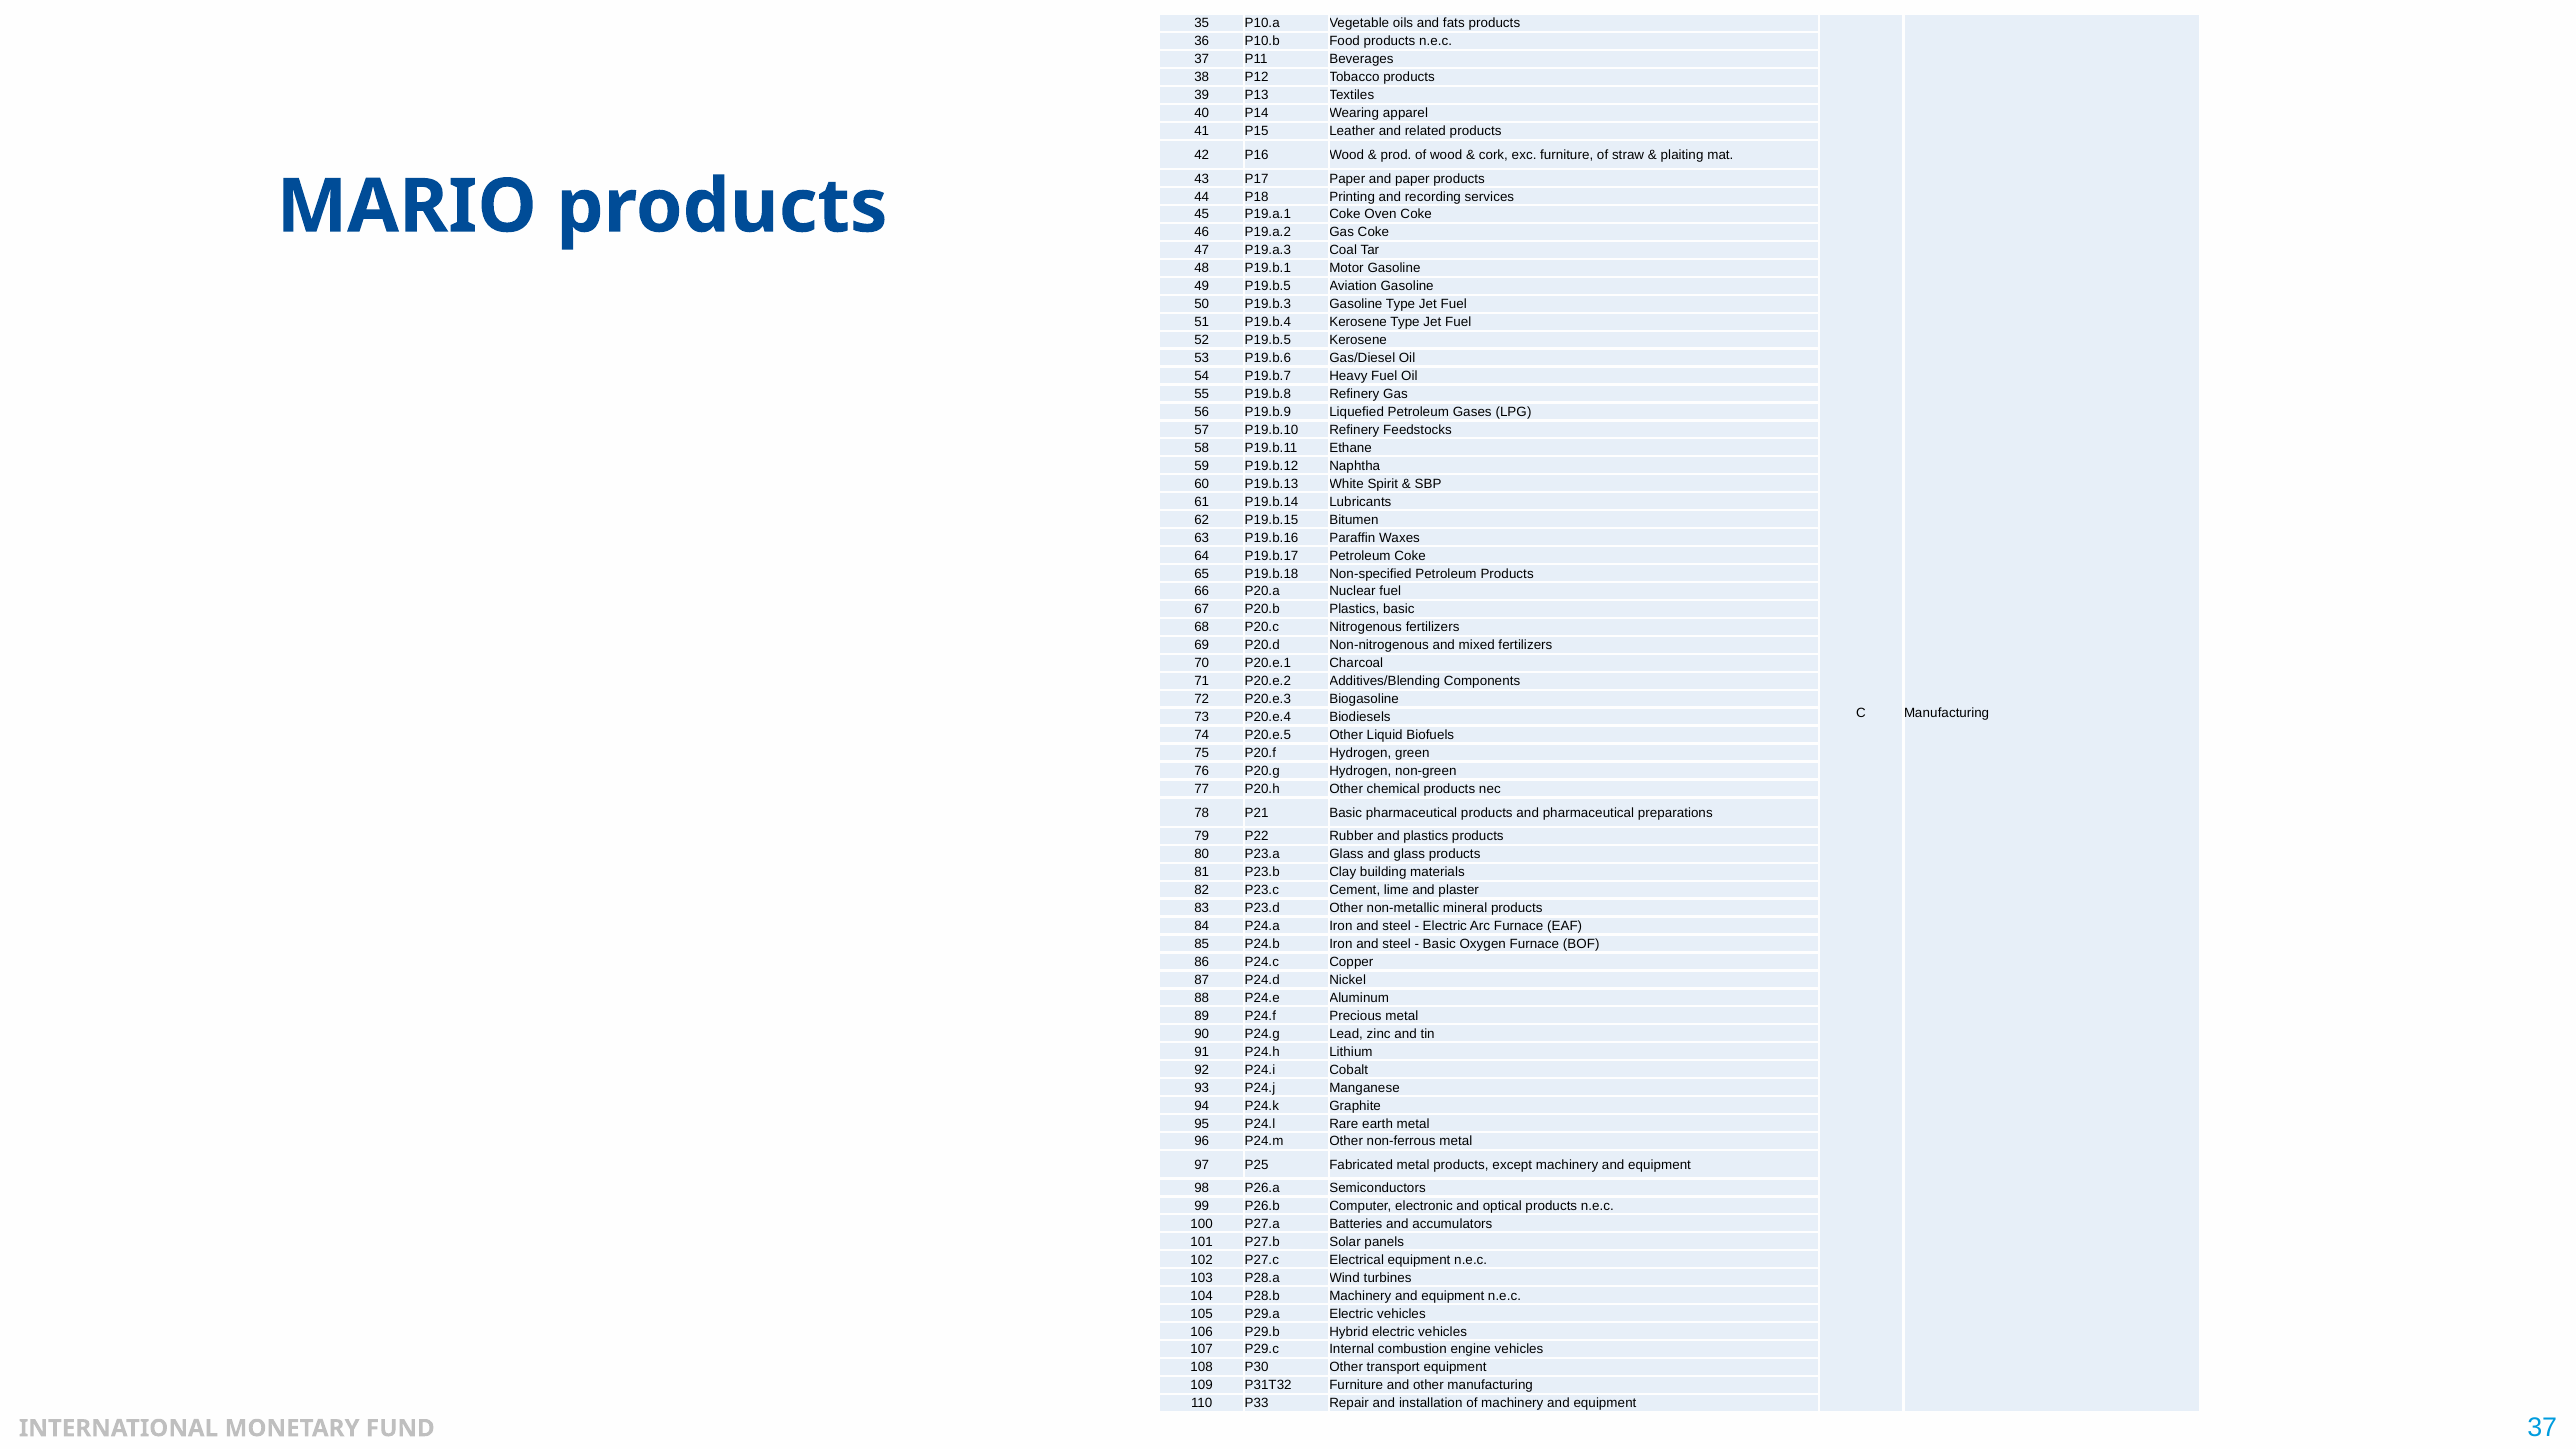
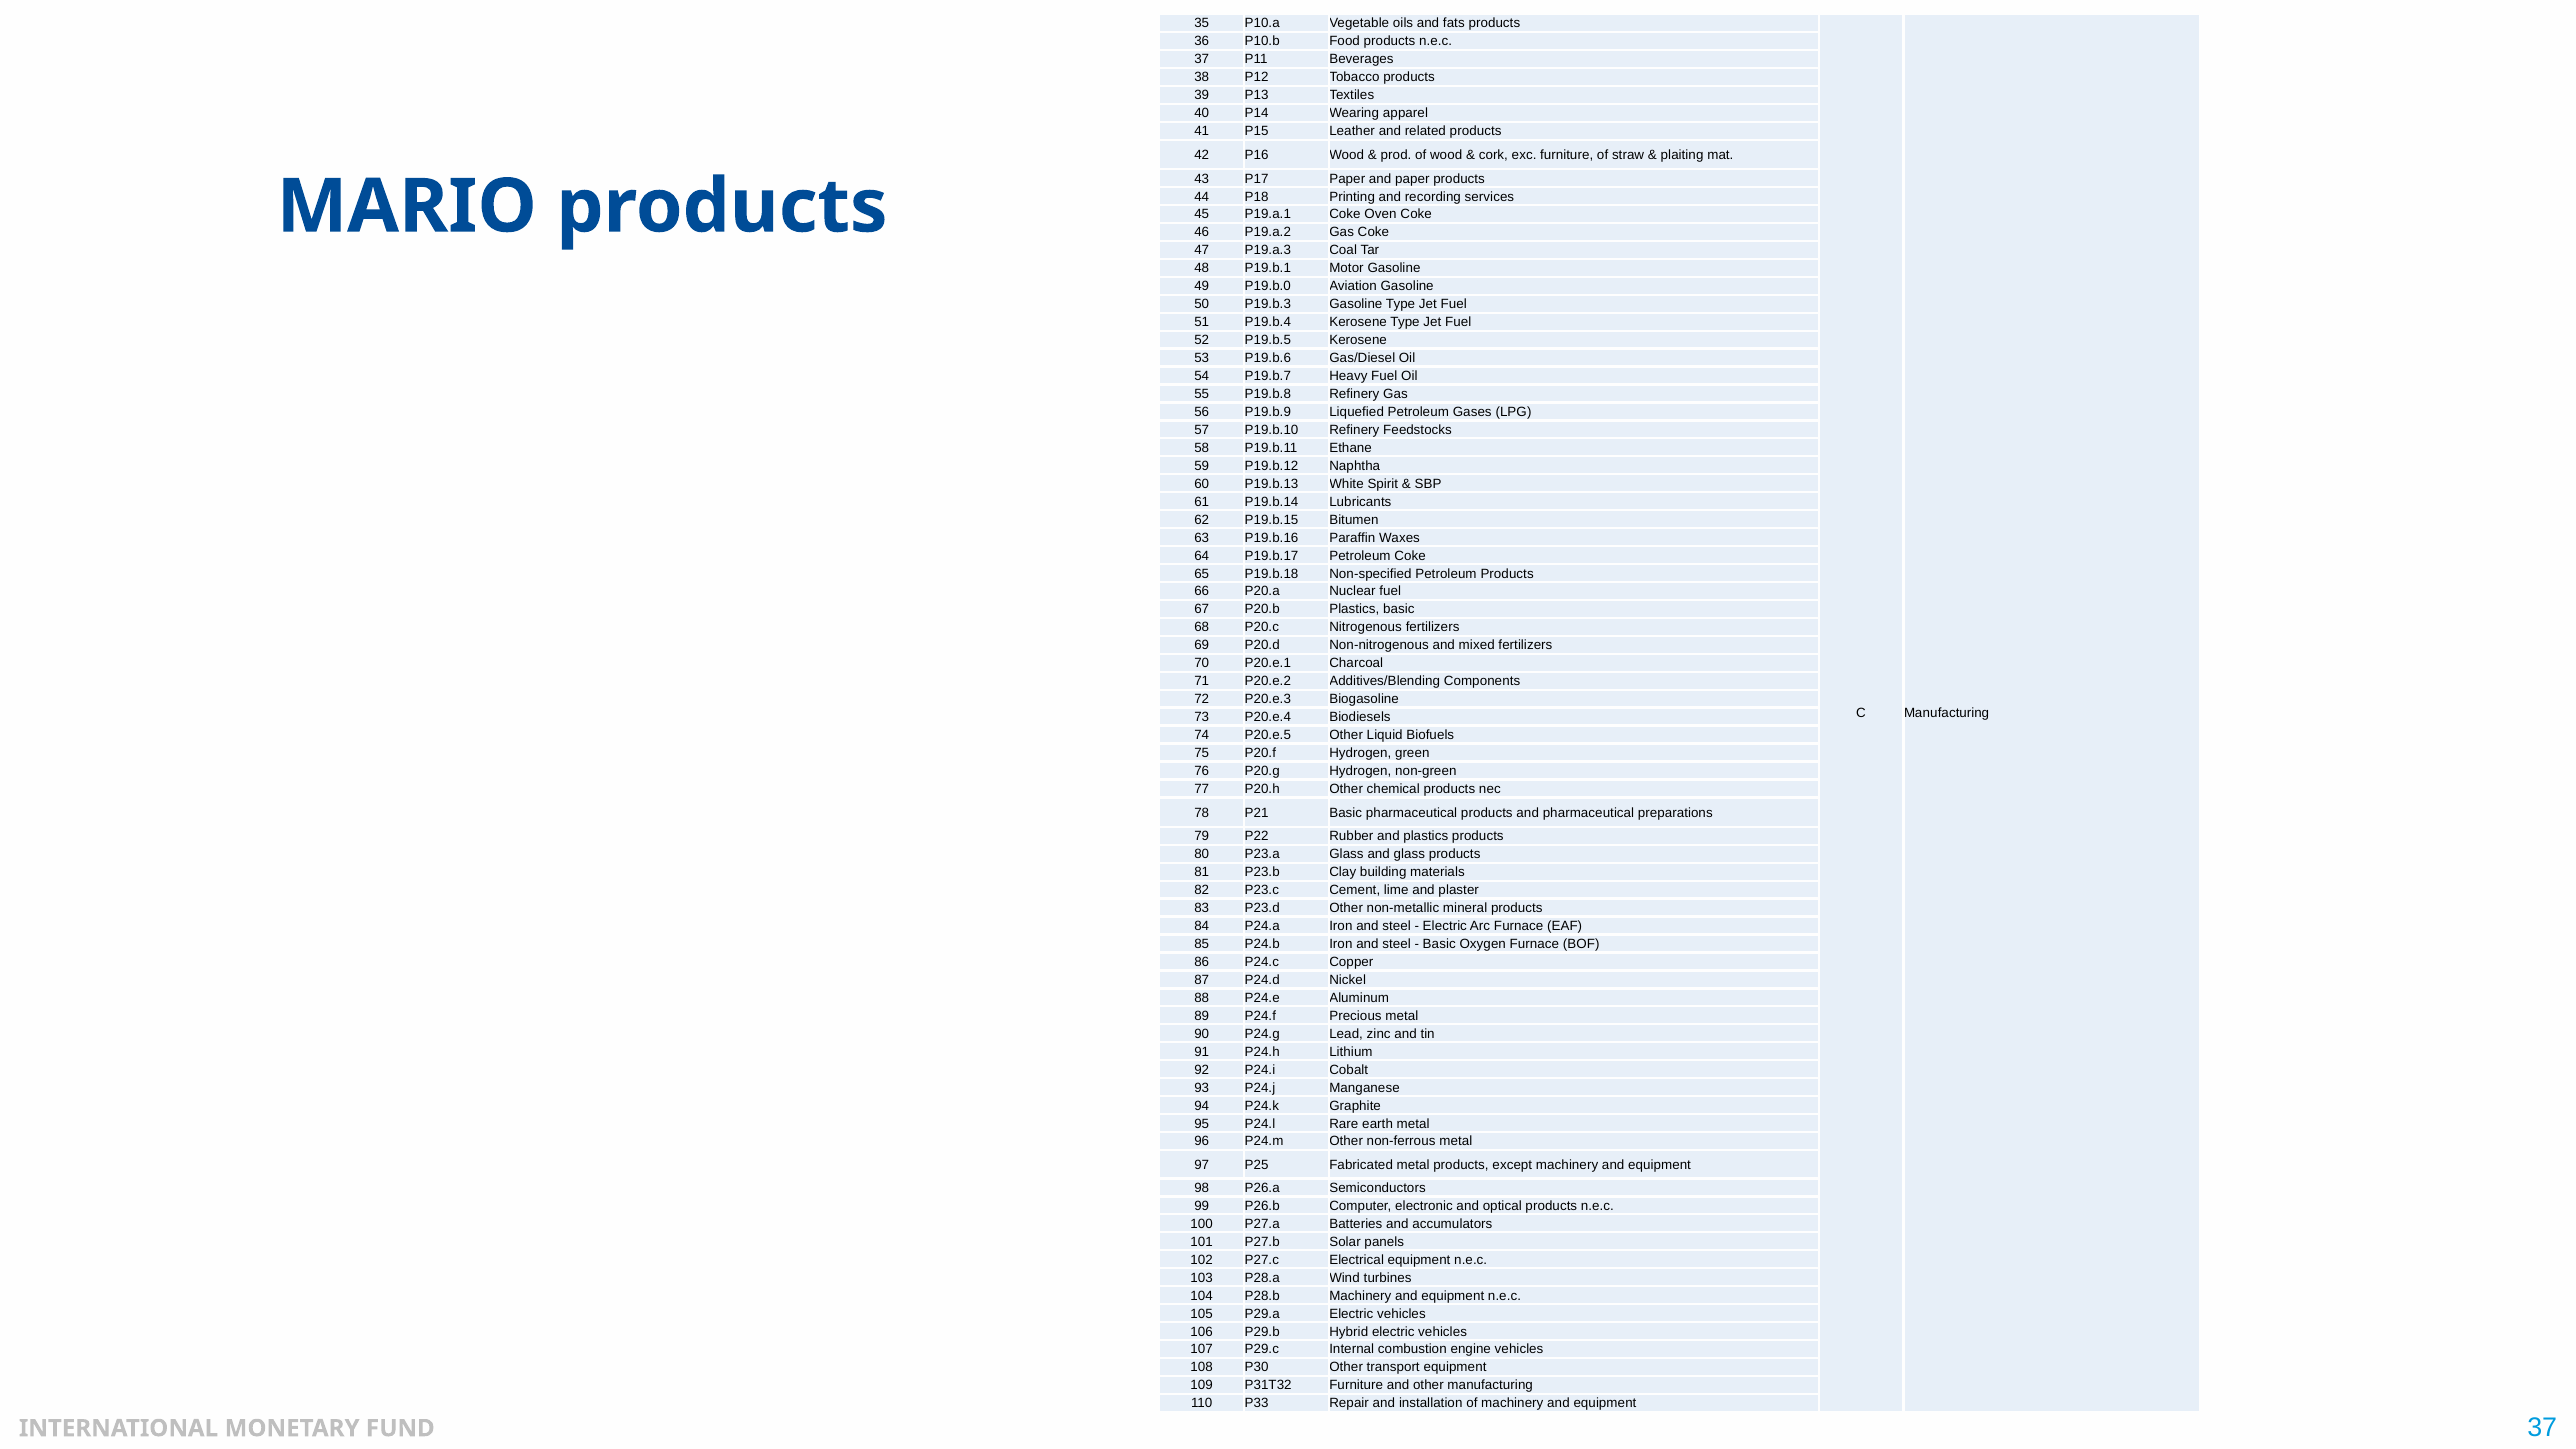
49 P19.b.5: P19.b.5 -> P19.b.0 (1268, 286)
